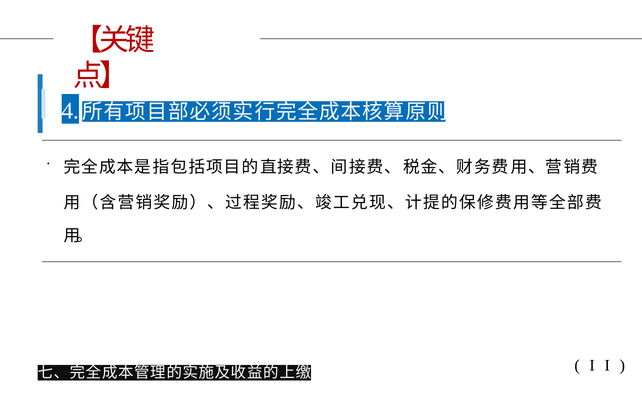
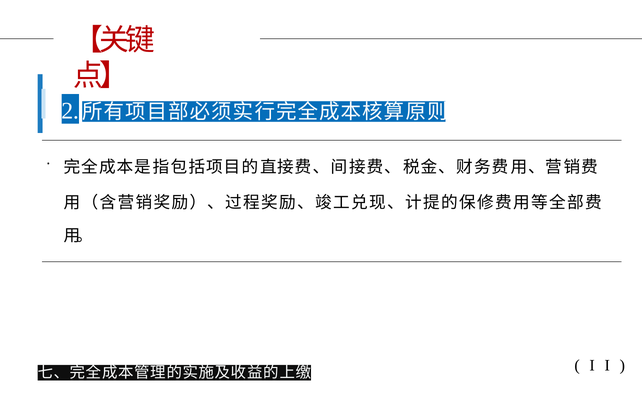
4: 4 -> 2 (70, 111)
